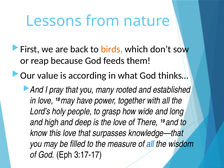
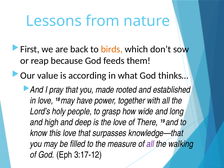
many: many -> made (105, 90)
all colour: blue -> purple (150, 144)
wisdom: wisdom -> walking (181, 144)
3:17-17: 3:17-17 -> 3:17-12 (88, 155)
